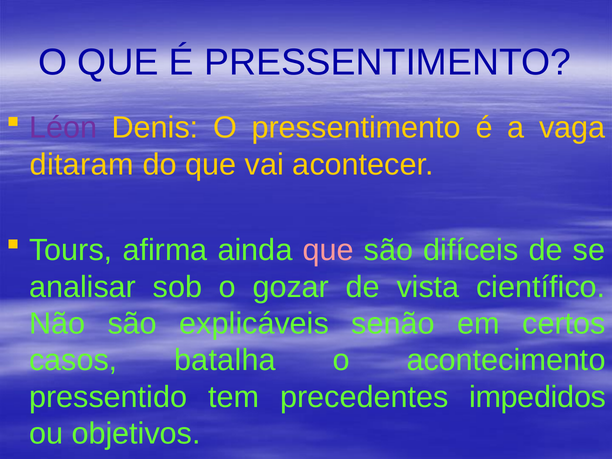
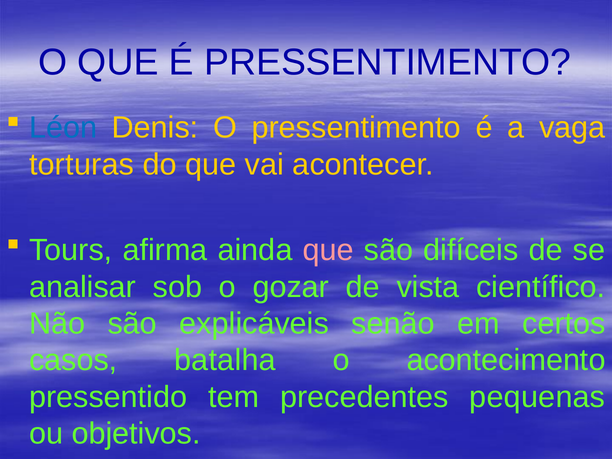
Léon colour: purple -> blue (63, 128)
ditaram: ditaram -> torturas (82, 165)
impedidos: impedidos -> pequenas (537, 397)
